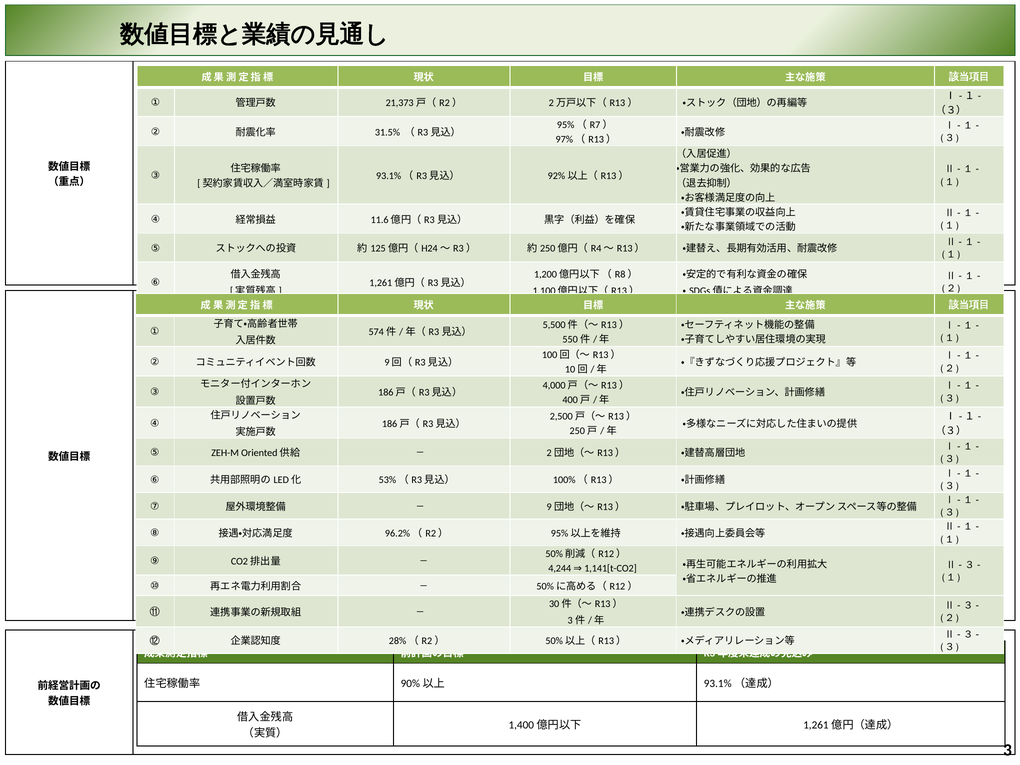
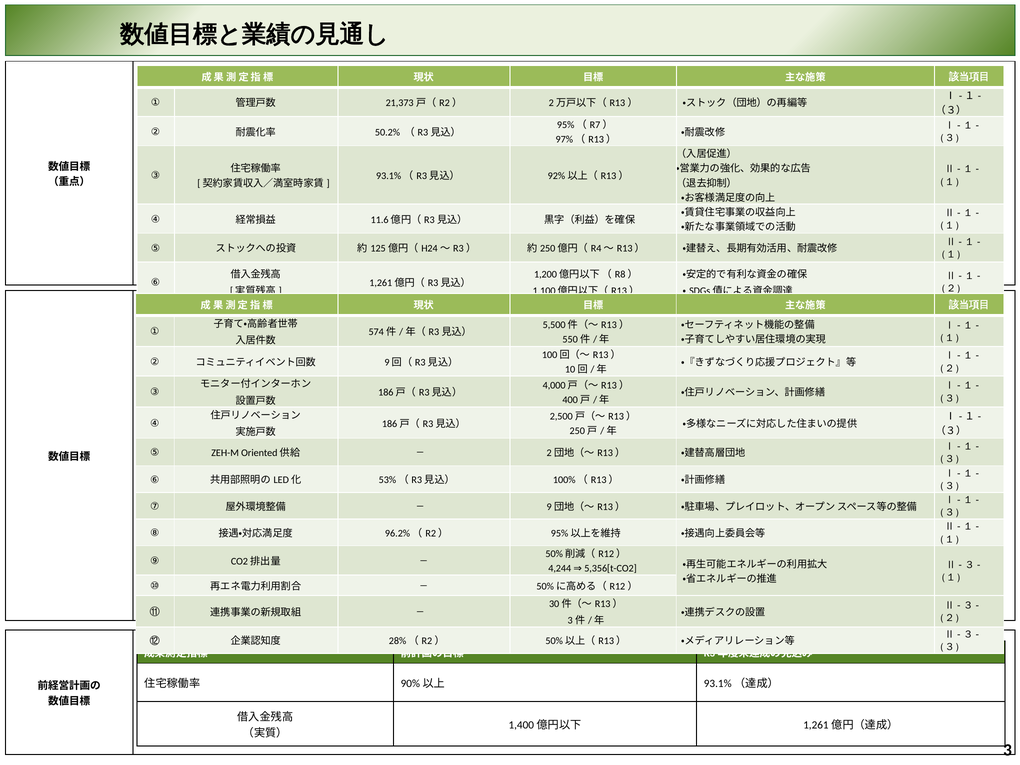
31.5%: 31.5% -> 50.2% (388, 132)
1,141[t-CO2: 1,141[t-CO2 -> 5,356[t-CO2 (611, 569)
